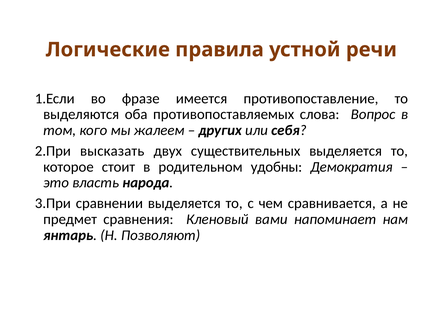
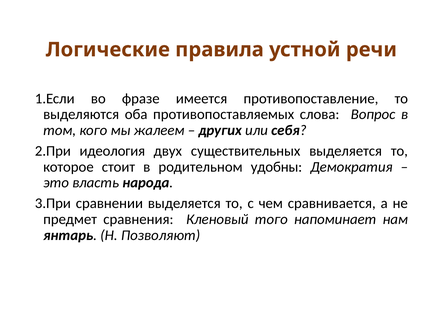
высказать: высказать -> идеология (112, 151)
вами: вами -> того (271, 219)
